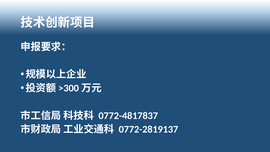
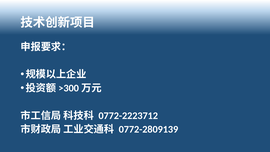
0772-4817837: 0772-4817837 -> 0772-2223712 (128, 116)
0772-2819137: 0772-2819137 -> 0772-2809139 (148, 129)
